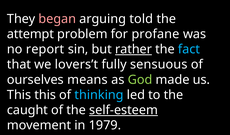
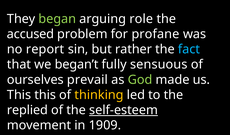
began colour: pink -> light green (57, 19)
told: told -> role (141, 19)
attempt: attempt -> accused (30, 34)
rather underline: present -> none (134, 49)
lovers’t: lovers’t -> began’t (77, 64)
means: means -> prevail (87, 80)
thinking colour: light blue -> yellow (99, 95)
caught: caught -> replied (27, 110)
1979: 1979 -> 1909 (105, 125)
